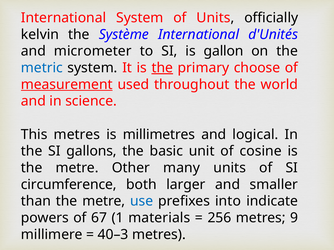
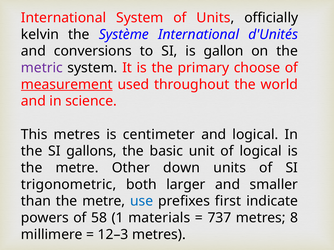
micrometer: micrometer -> conversions (93, 51)
metric colour: blue -> purple (42, 68)
the underline: present -> none (162, 68)
millimetres: millimetres -> centimeter (159, 135)
of cosine: cosine -> logical (261, 151)
many: many -> down (182, 168)
circumference: circumference -> trigonometric (69, 185)
into: into -> first (228, 202)
67: 67 -> 58 (99, 218)
256: 256 -> 737 (219, 218)
9: 9 -> 8 (294, 218)
40–3: 40–3 -> 12–3 (113, 235)
